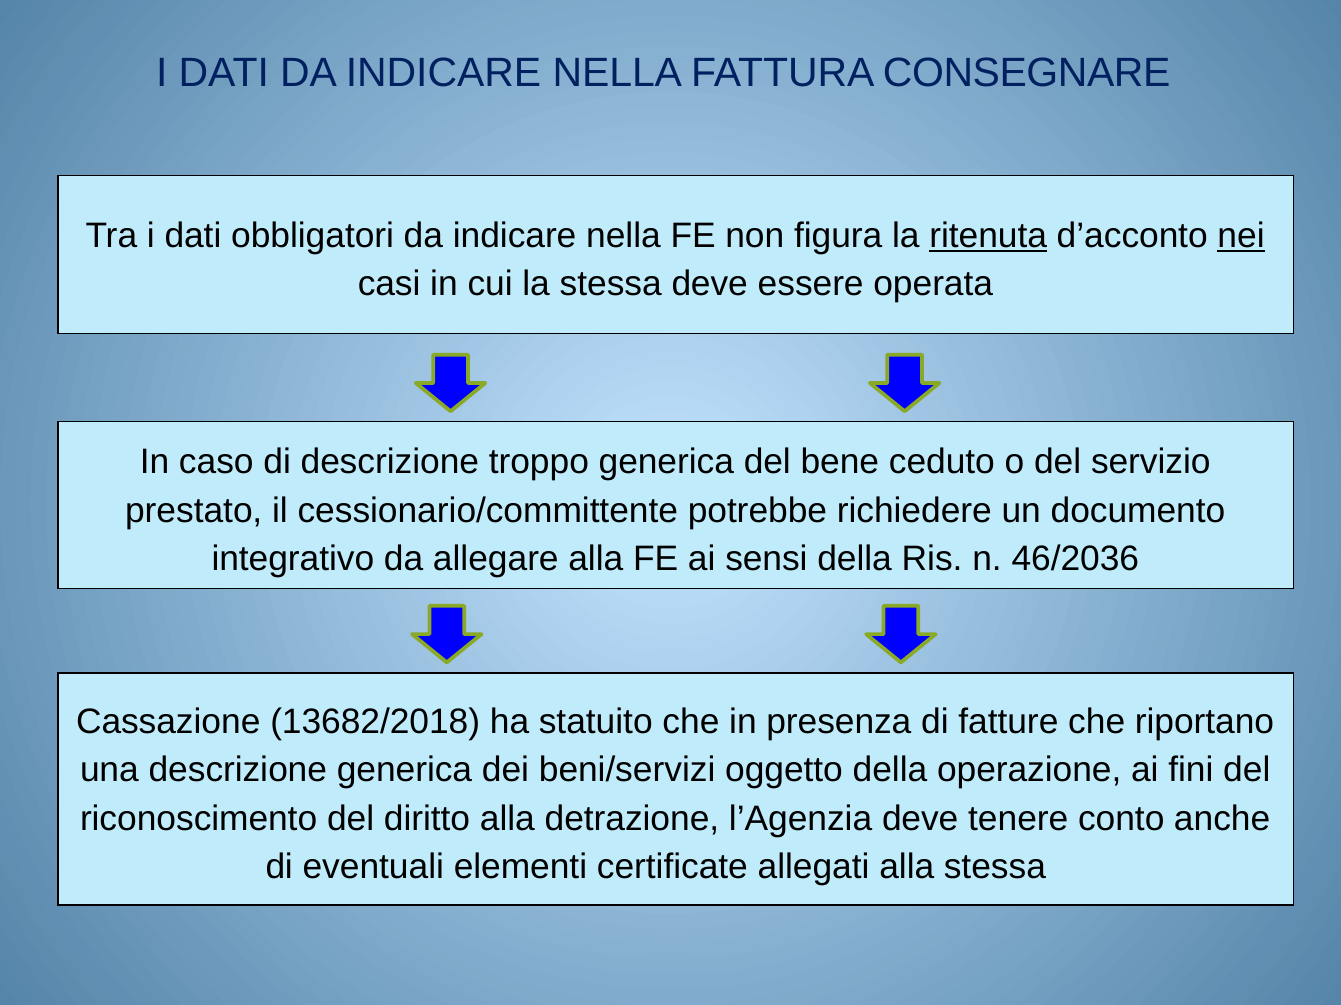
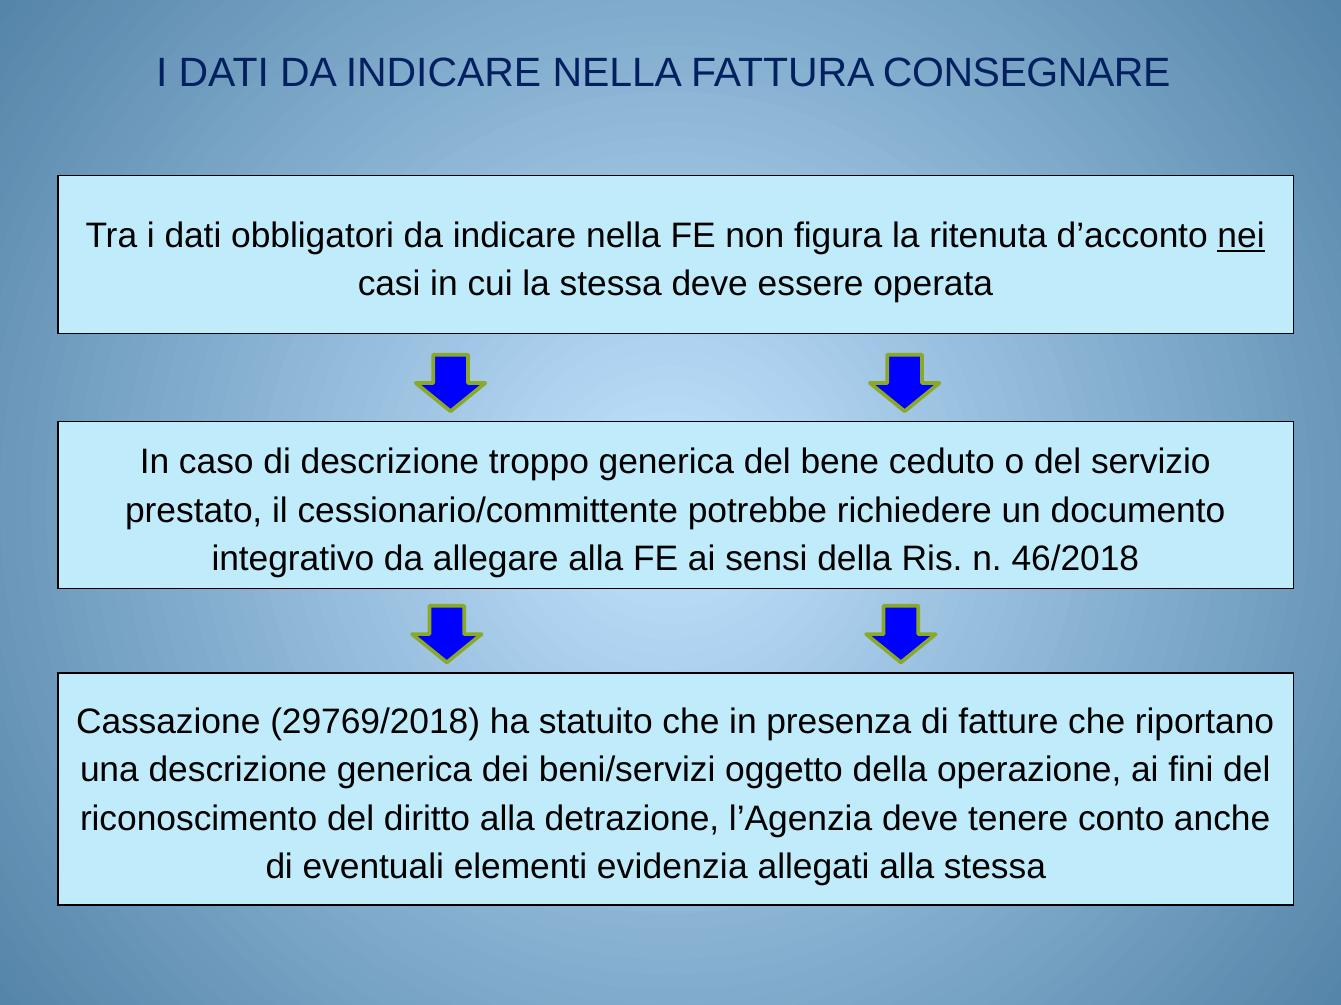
ritenuta underline: present -> none (988, 236)
46/2036: 46/2036 -> 46/2018 (1075, 559)
13682/2018: 13682/2018 -> 29769/2018 (375, 722)
certificate: certificate -> evidenzia (672, 868)
